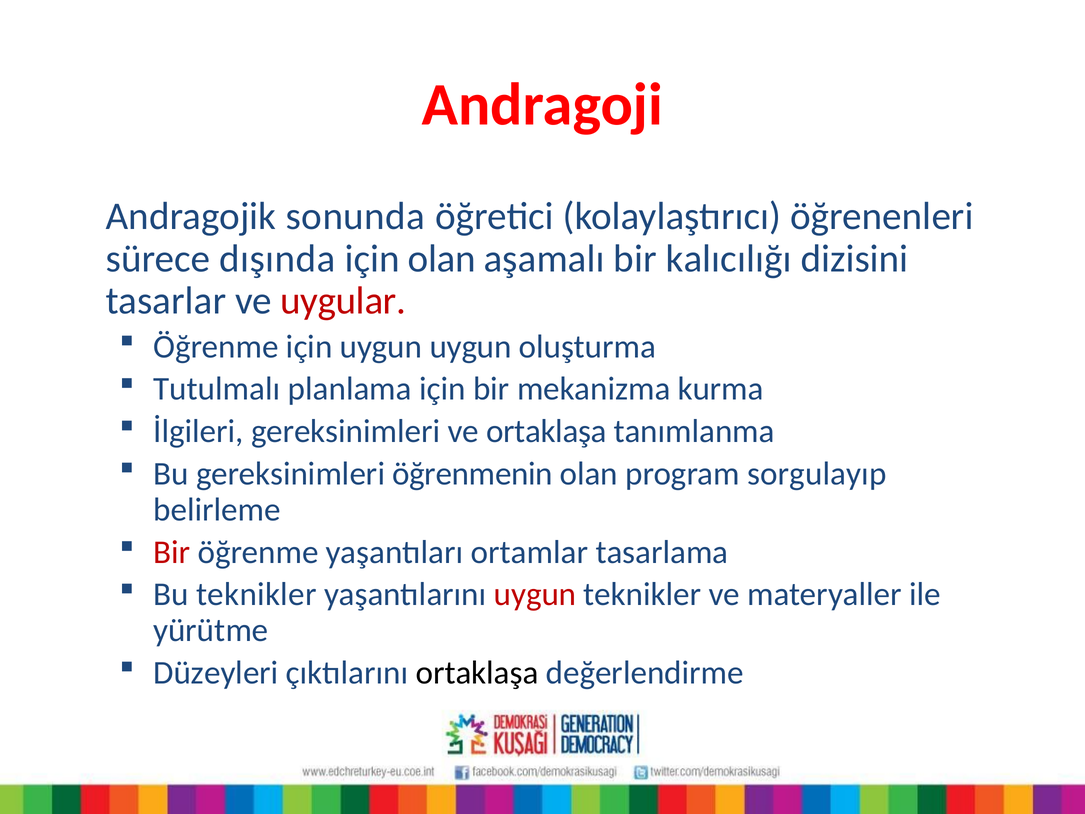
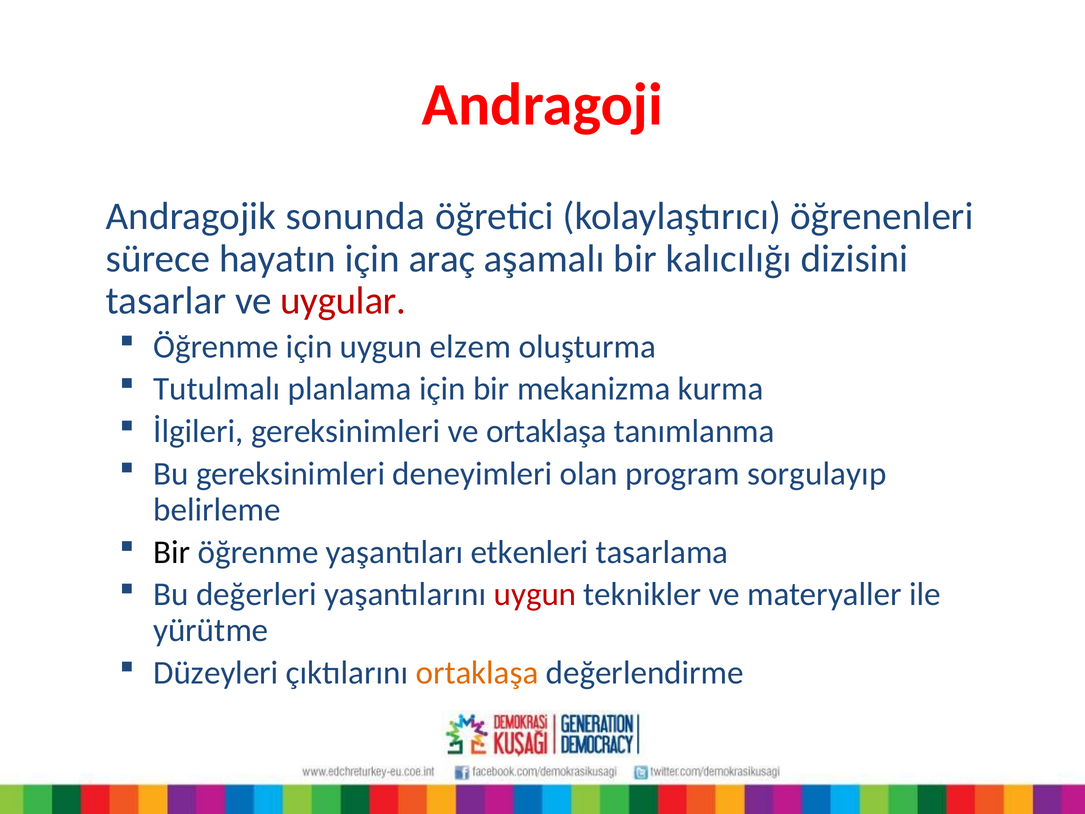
dışında: dışında -> hayatın (278, 258)
için olan: olan -> araç (442, 258)
uygun uygun: uygun -> elzem (470, 346)
öğrenmenin: öğrenmenin -> deneyimleri (472, 474)
Bir colour: red -> black (172, 552)
ortamlar: ortamlar -> etkenleri (530, 552)
Bu teknikler: teknikler -> değerleri (256, 594)
ortaklaşa colour: black -> orange (477, 673)
